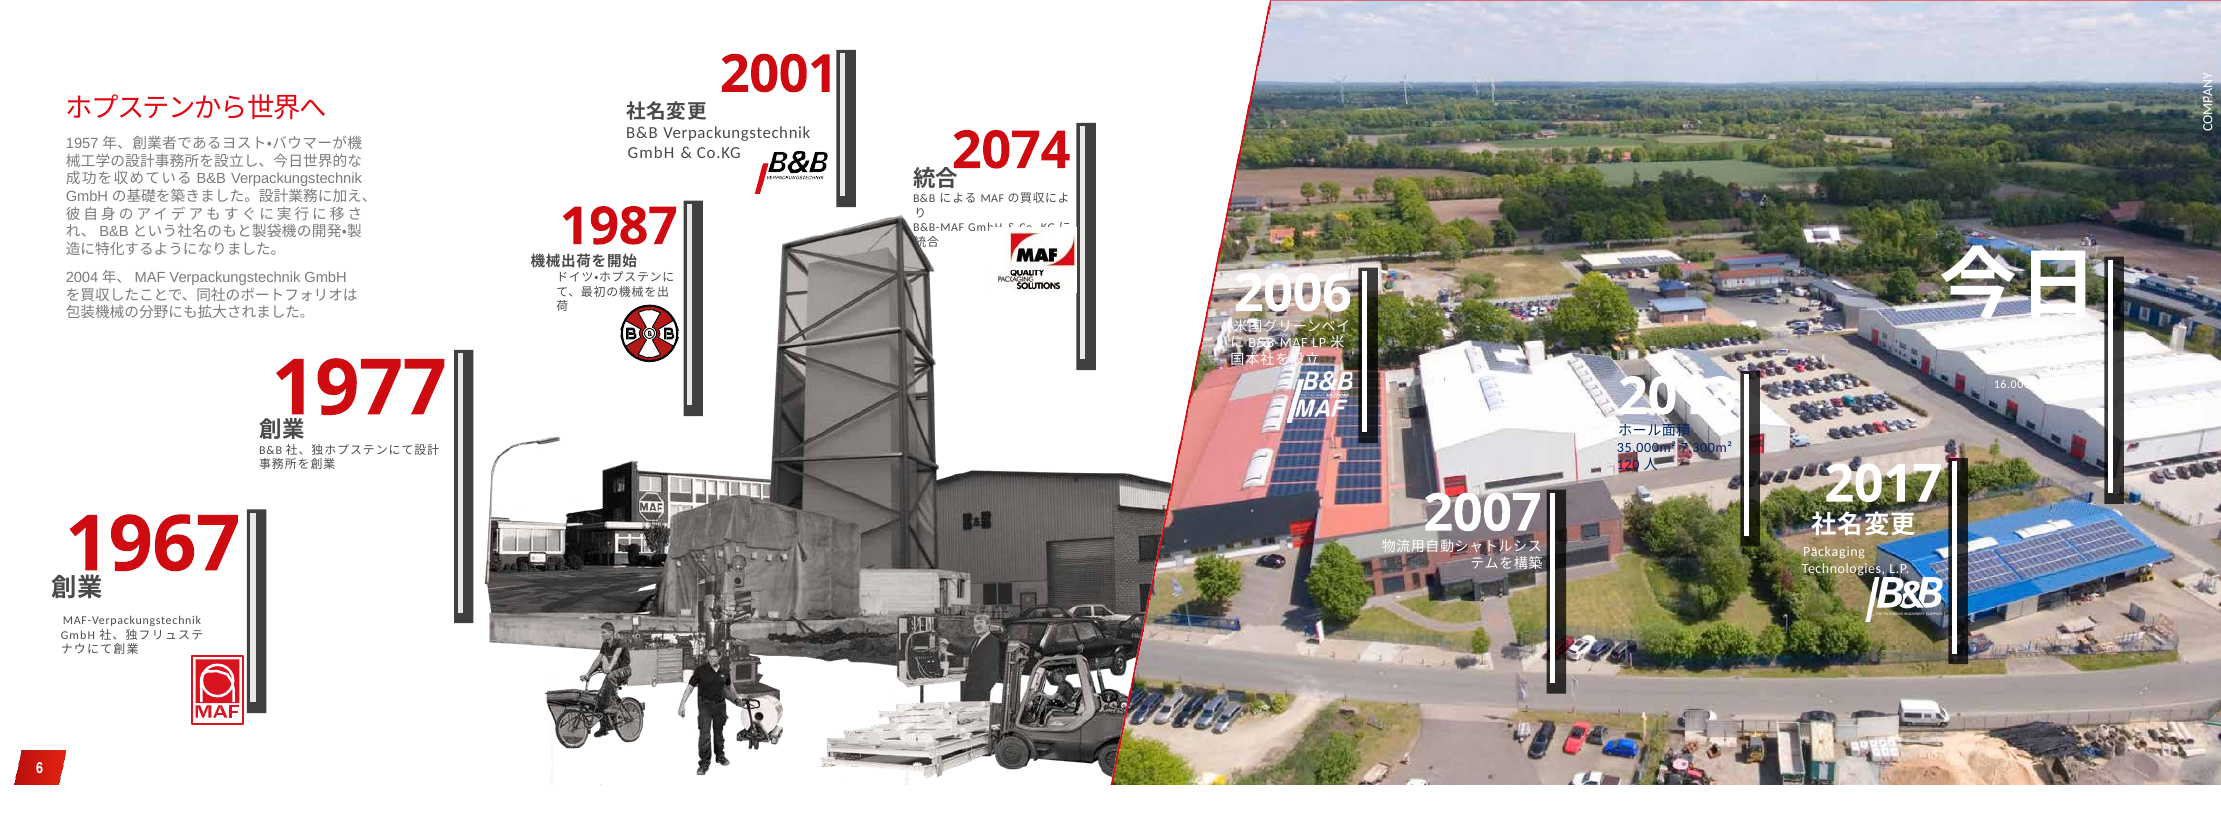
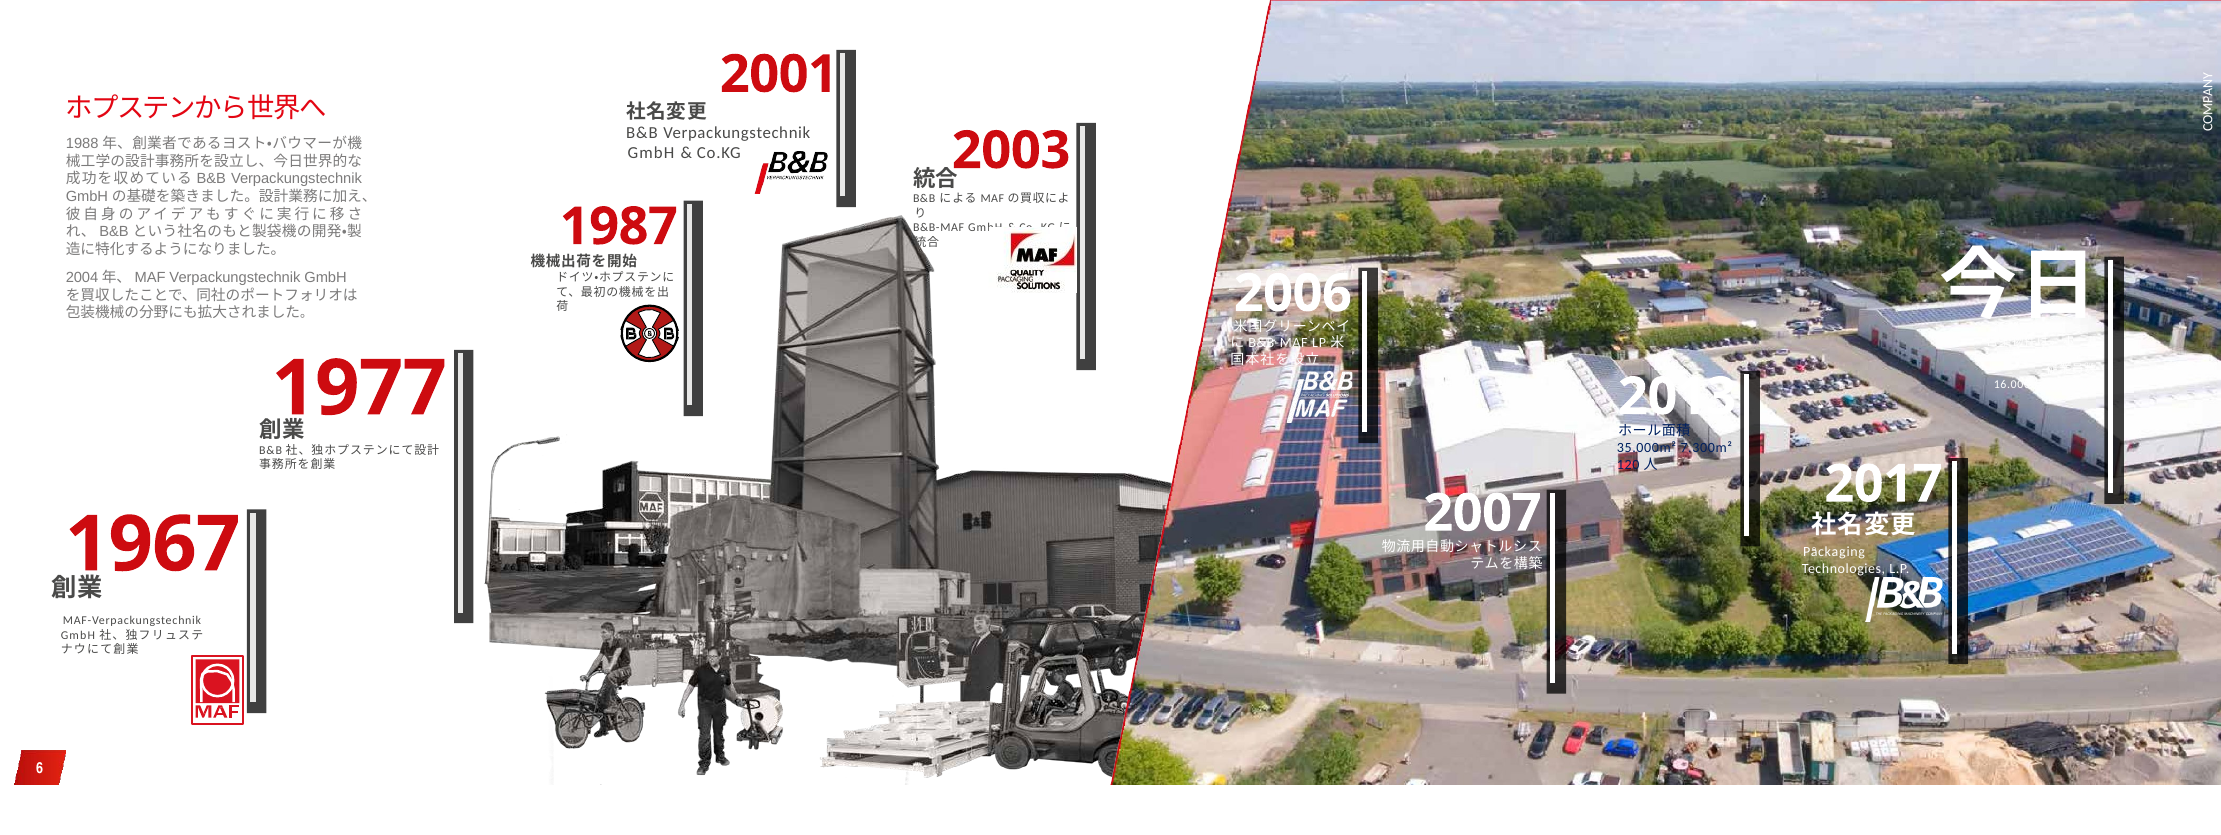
1957: 1957 -> 1988 (82, 144)
2074: 2074 -> 2003 (1011, 151)
